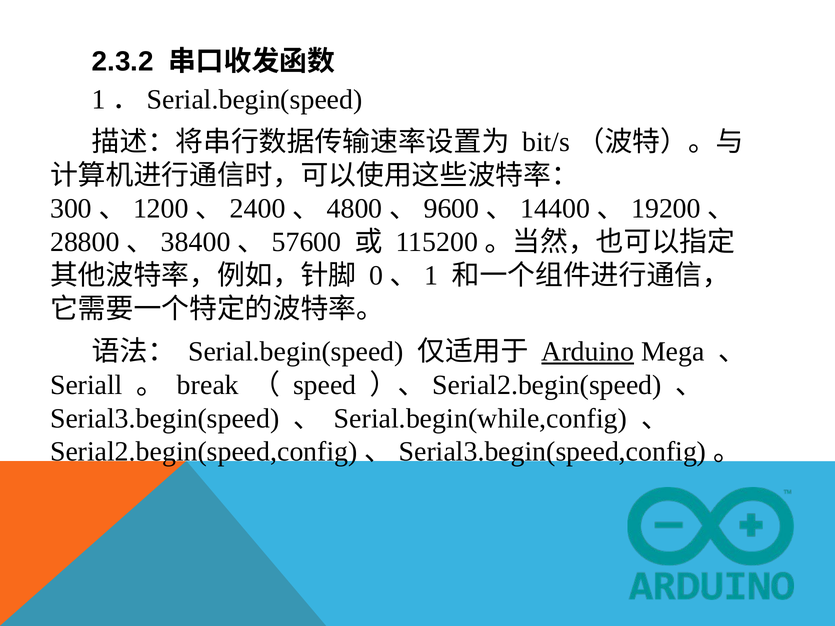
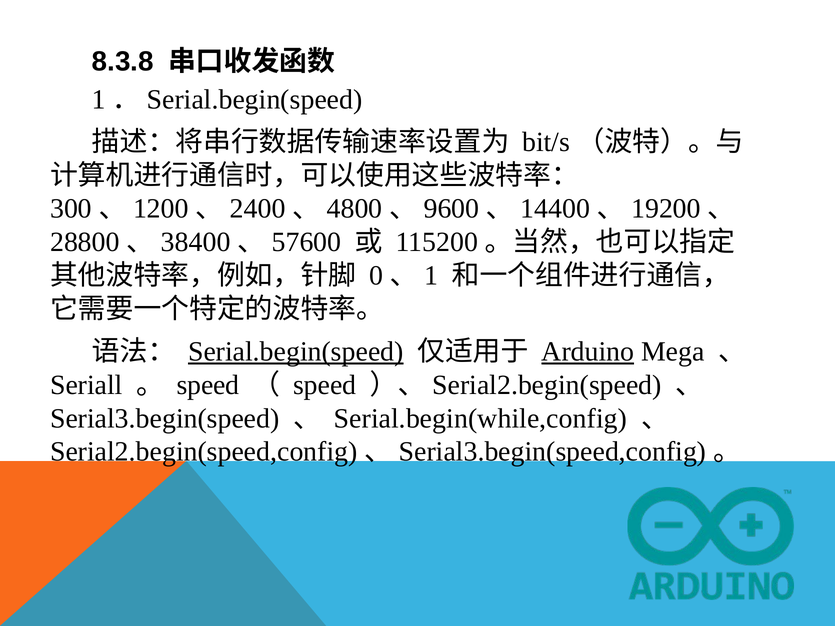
2.3.2: 2.3.2 -> 8.3.8 (123, 62)
Serial.begin(speed underline: none -> present (296, 352)
break: break -> speed (208, 385)
